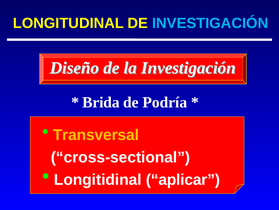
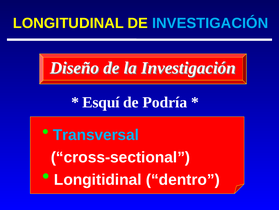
Brida: Brida -> Esquí (101, 102)
Transversal colour: yellow -> light blue (96, 134)
aplicar: aplicar -> dentro (183, 179)
